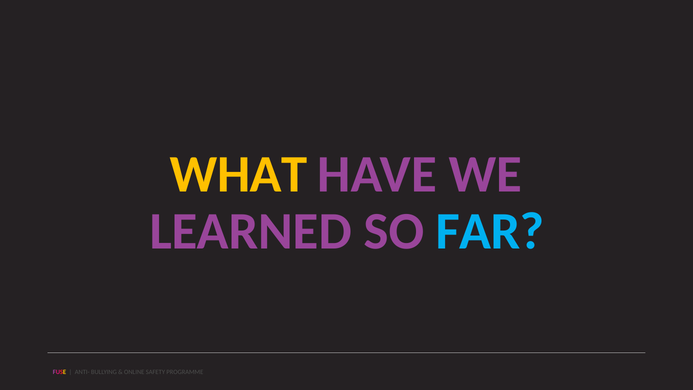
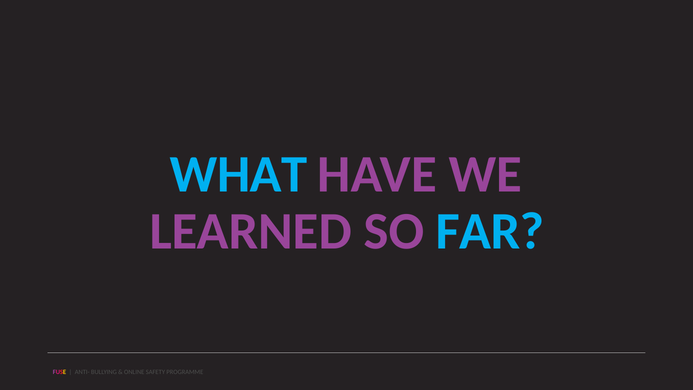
WHAT colour: yellow -> light blue (239, 174)
